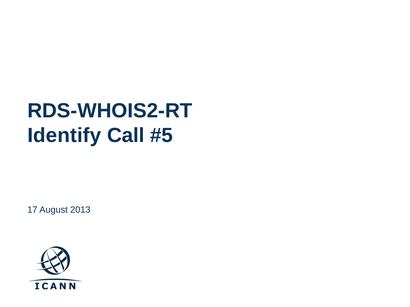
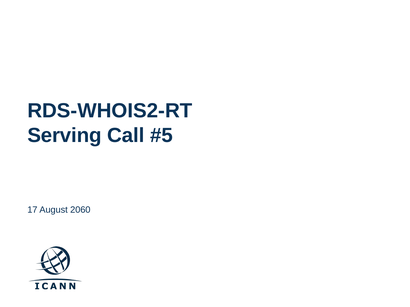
Identify: Identify -> Serving (64, 135)
2013: 2013 -> 2060 (80, 210)
